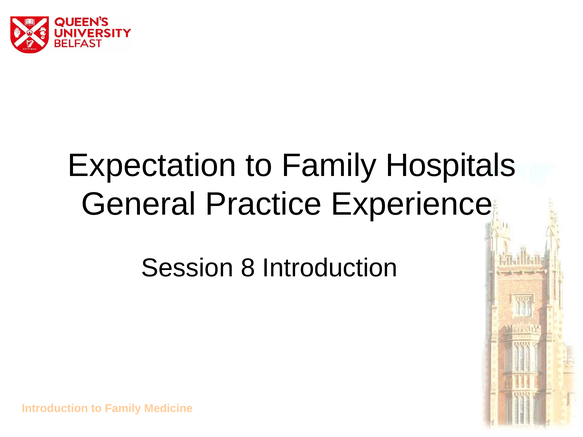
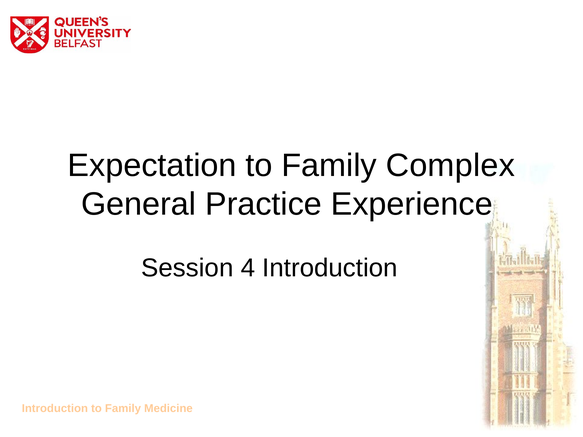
Hospitals: Hospitals -> Complex (450, 166)
8: 8 -> 4 (248, 268)
